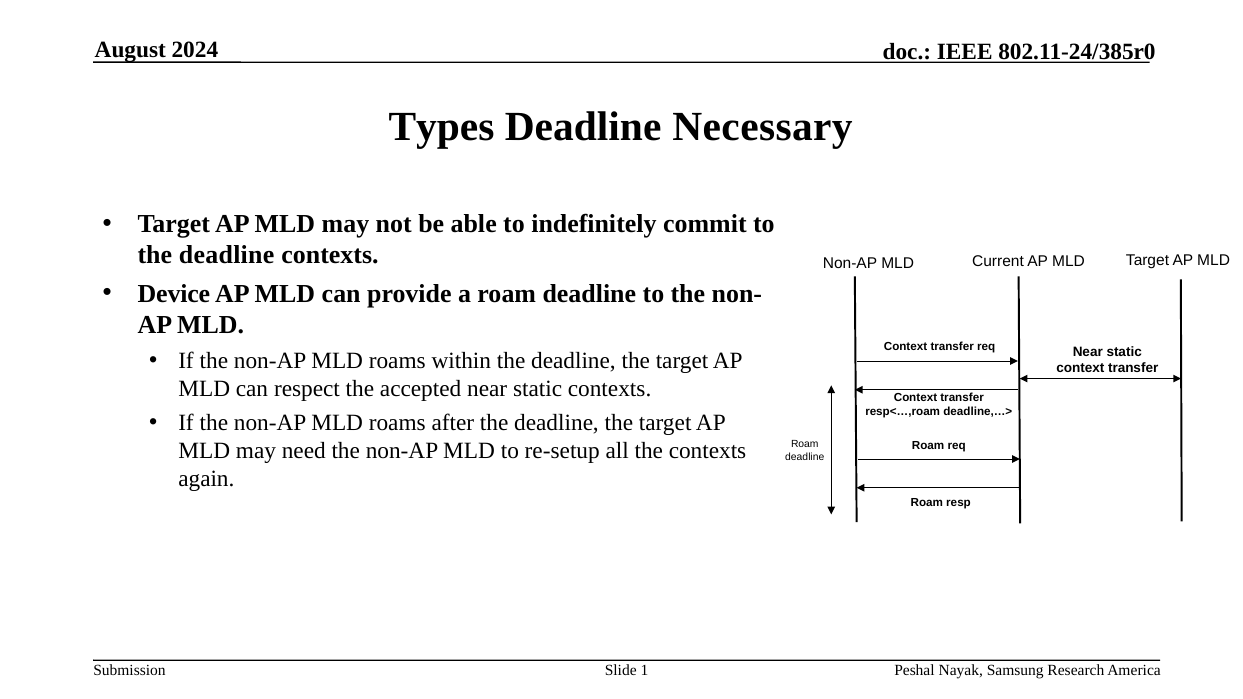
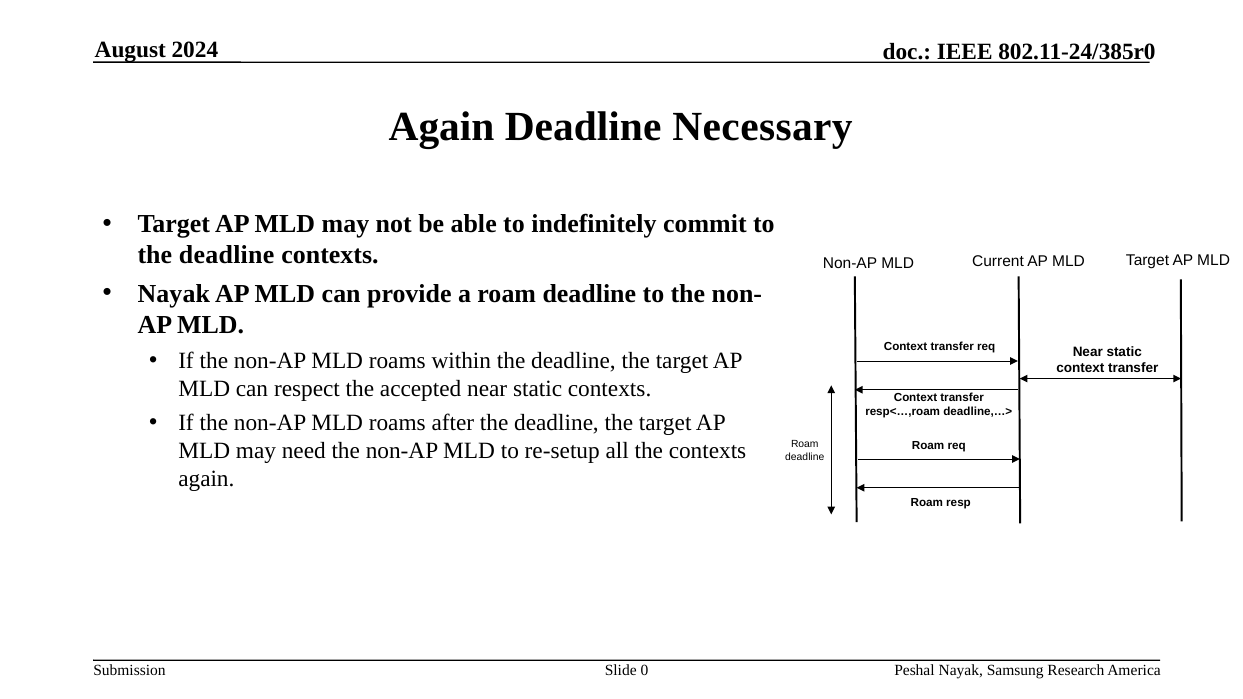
Types: Types -> Again (442, 127)
Device: Device -> Nayak (174, 294)
1: 1 -> 0 (644, 671)
